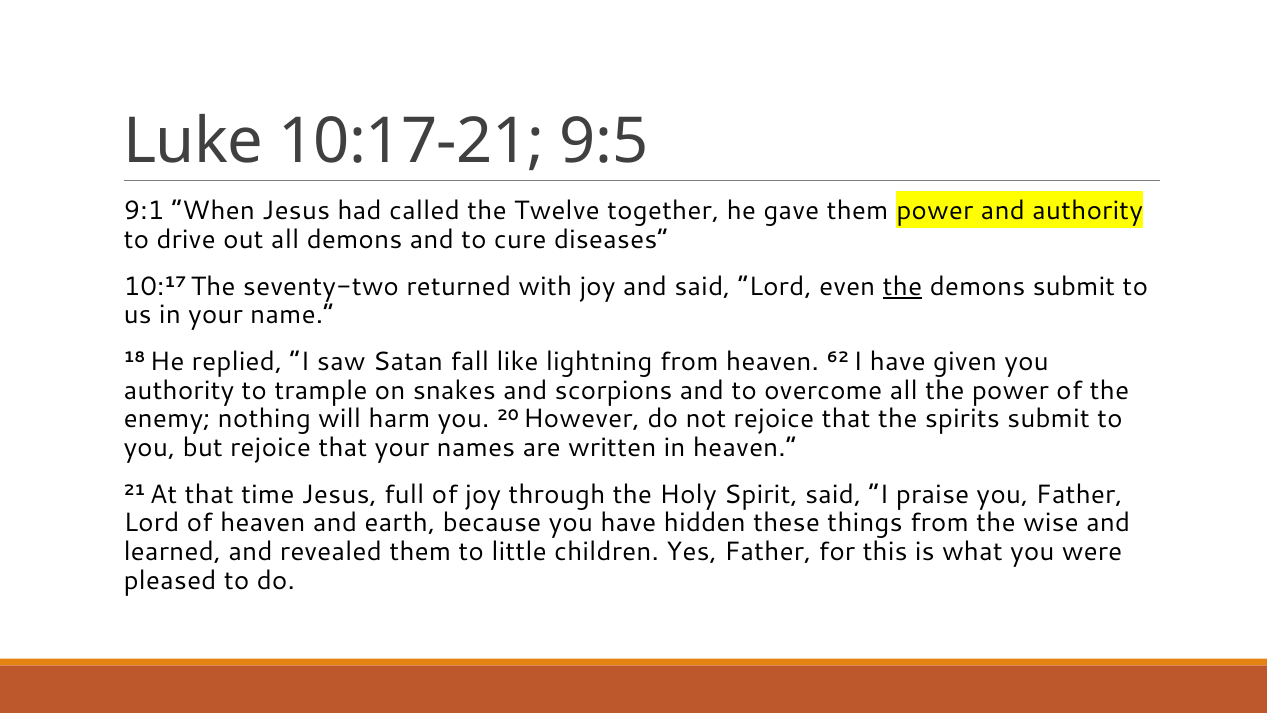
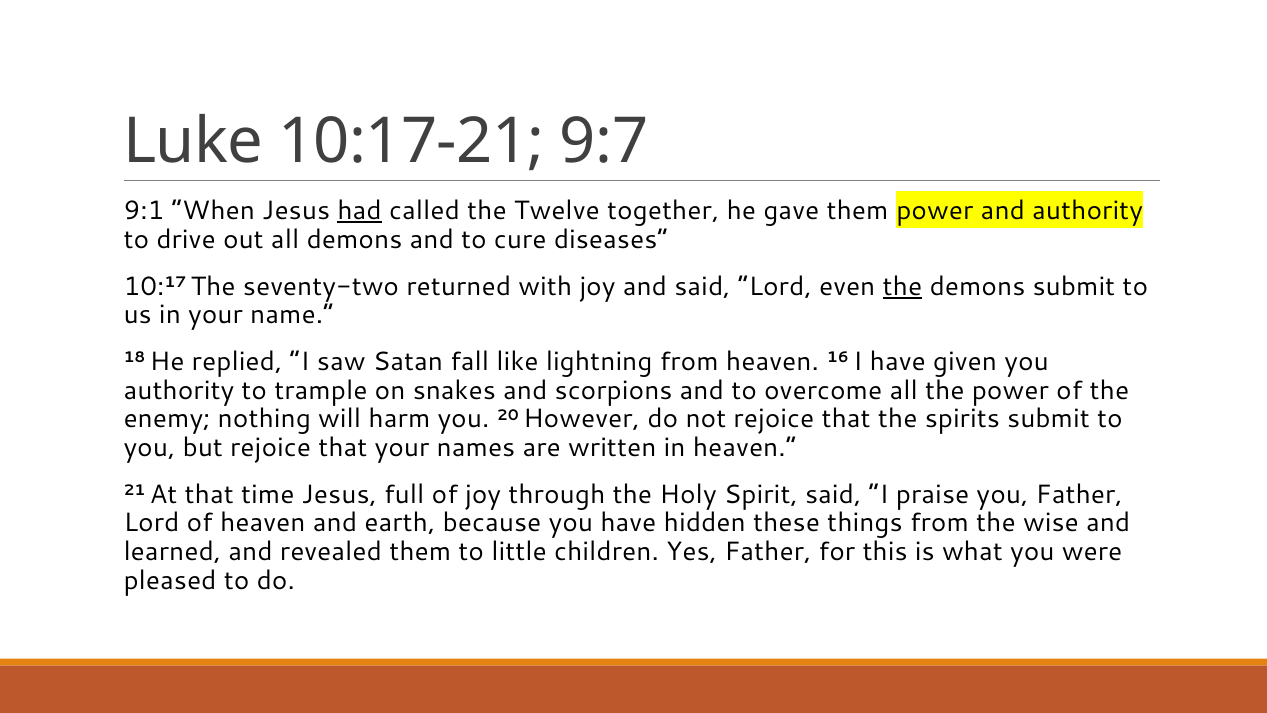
9:5: 9:5 -> 9:7 (604, 142)
had underline: none -> present (360, 211)
62: 62 -> 16 (838, 358)
